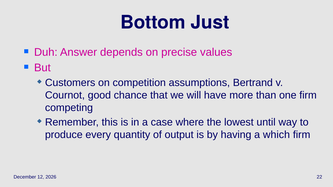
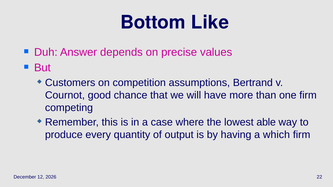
Just: Just -> Like (210, 22)
until: until -> able (266, 122)
